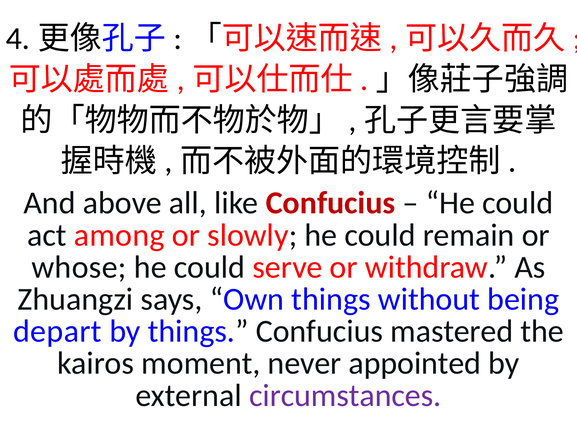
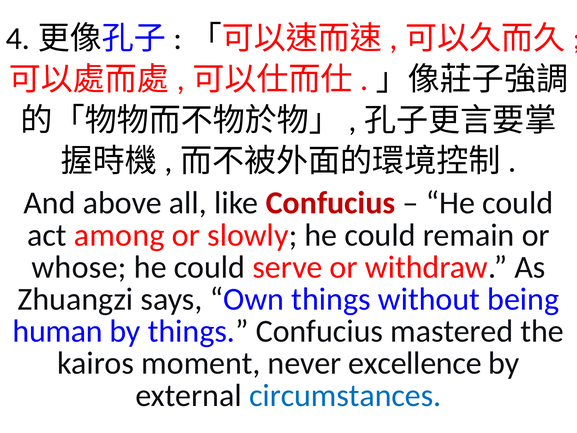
depart: depart -> human (58, 331)
appointed: appointed -> excellence (415, 363)
circumstances colour: purple -> blue (345, 395)
